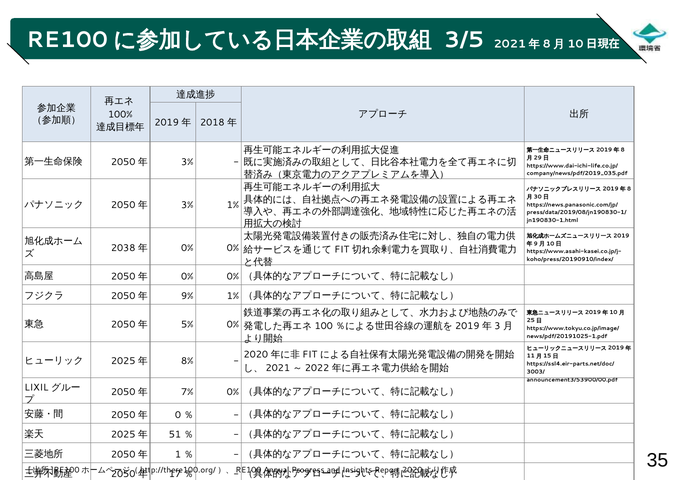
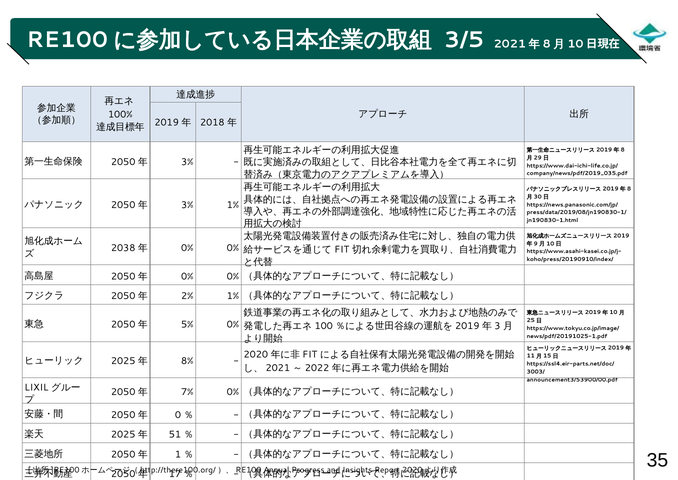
9%: 9% -> 2% (187, 296)
